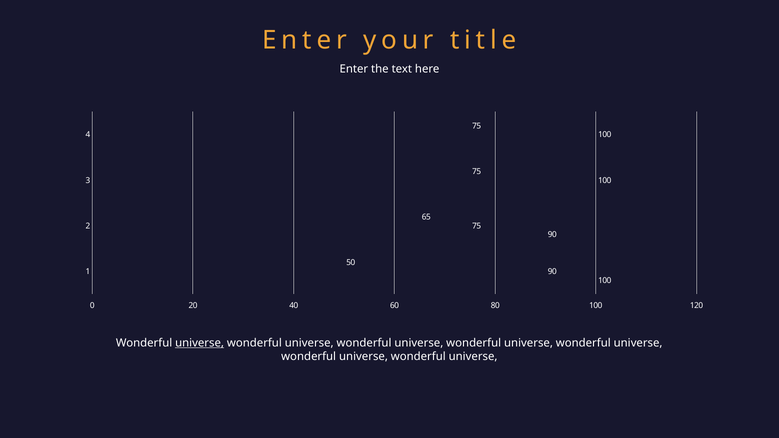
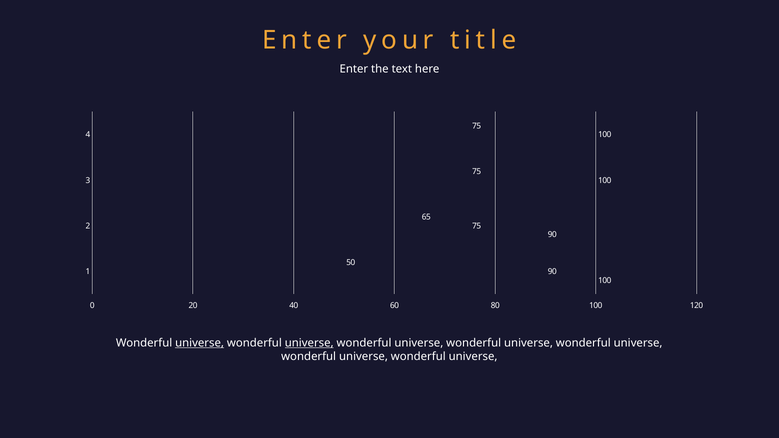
universe underline: none -> present (309, 343)
